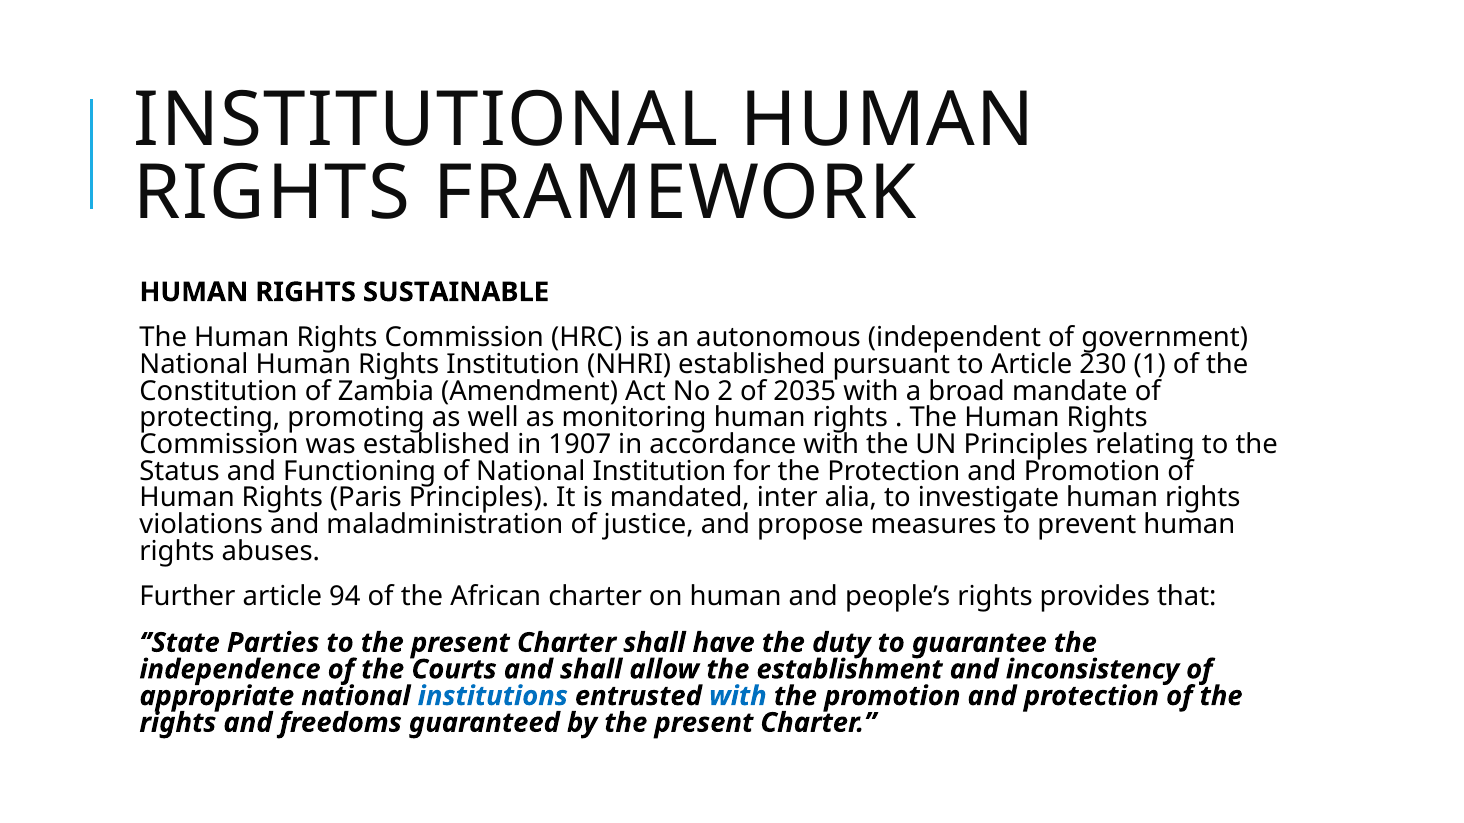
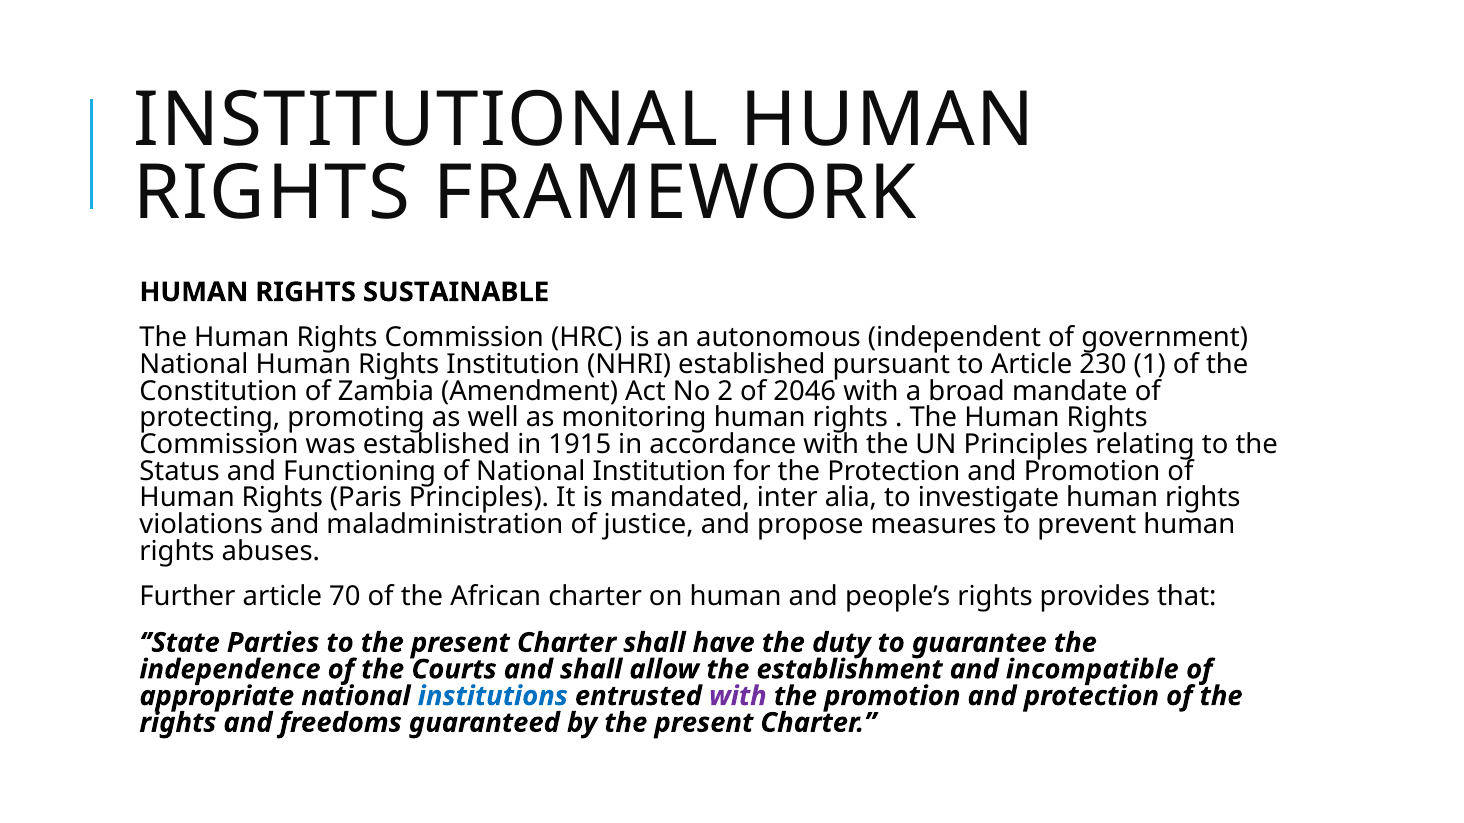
2035: 2035 -> 2046 (805, 391)
1907: 1907 -> 1915 (580, 445)
94: 94 -> 70 (345, 597)
inconsistency: inconsistency -> incompatible (1092, 670)
with colour: blue -> purple (738, 696)
